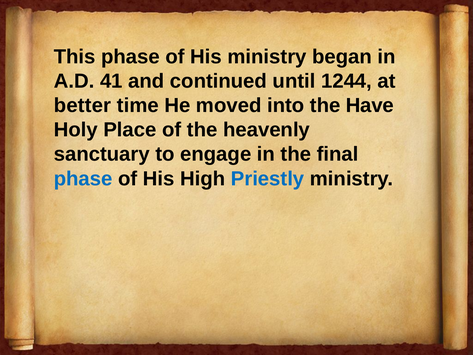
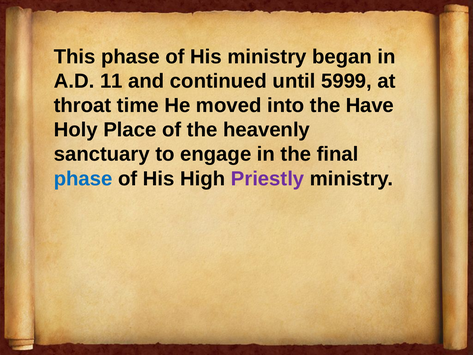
41: 41 -> 11 (111, 81)
1244: 1244 -> 5999 (347, 81)
better: better -> throat (83, 105)
Priestly colour: blue -> purple (268, 179)
